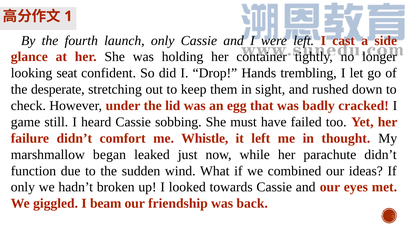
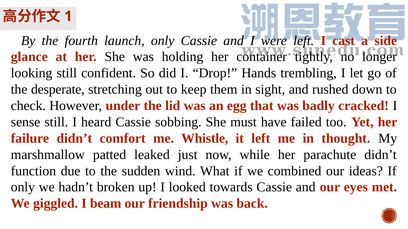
looking seat: seat -> still (67, 73)
game: game -> sense (26, 122)
began: began -> patted (110, 155)
